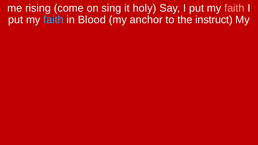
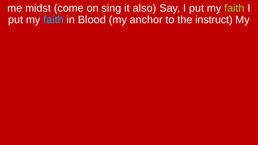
rising: rising -> midst (38, 8)
holy: holy -> also (144, 8)
faith colour: pink -> light green (234, 8)
